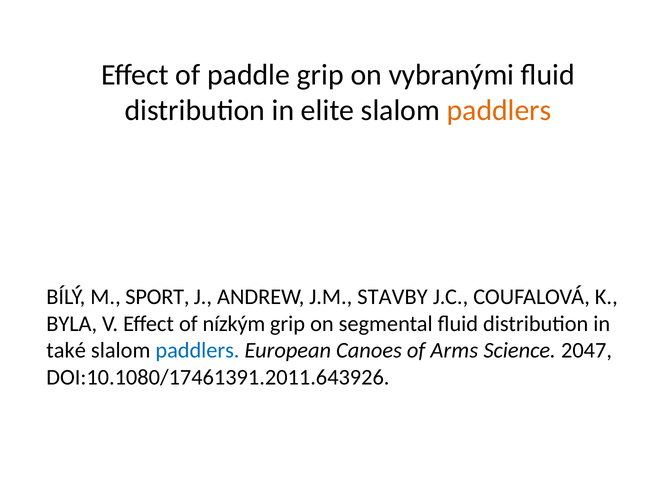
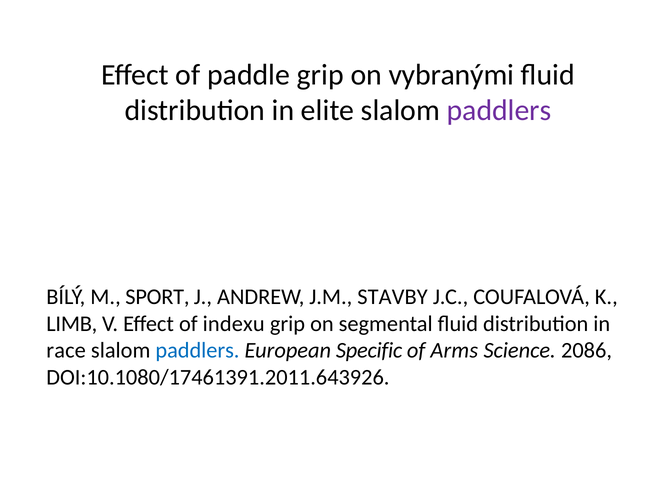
paddlers colour: orange -> purple (499, 110)
BYLA: BYLA -> LIMB (72, 323)
nízkým: nízkým -> indexu (234, 323)
také: také -> race (66, 350)
Canoes: Canoes -> Specific (369, 350)
2047: 2047 -> 2086 (587, 350)
